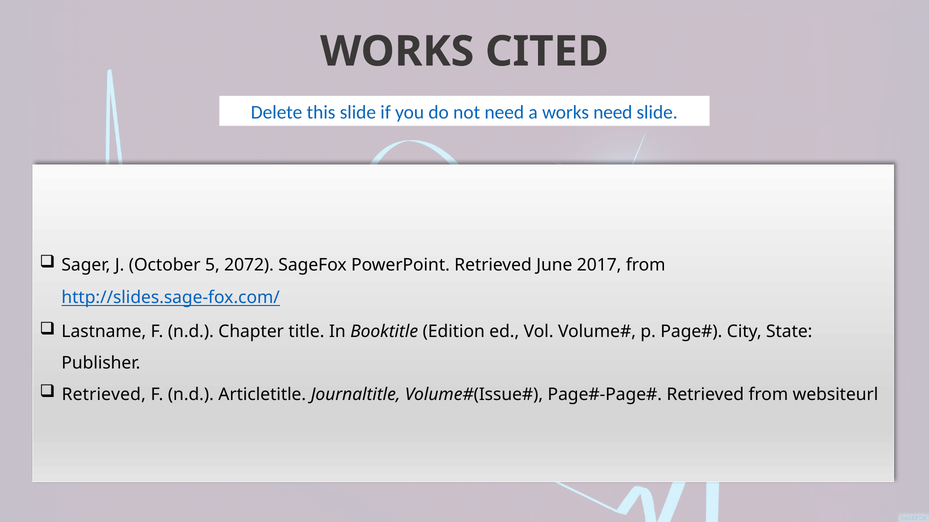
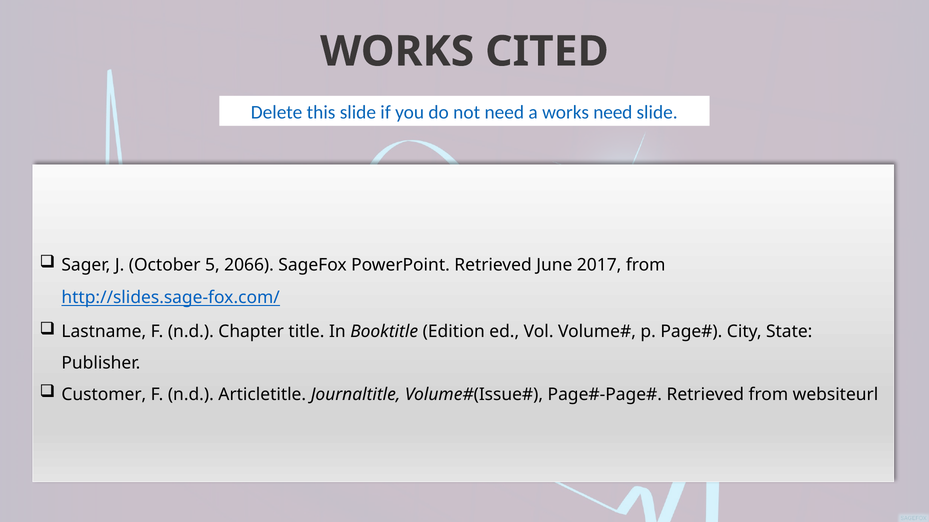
2072: 2072 -> 2066 (249, 265)
Retrieved: Retrieved -> Customer (104, 395)
